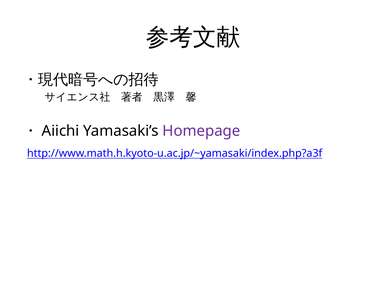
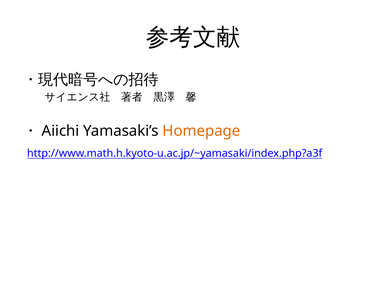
Homepage colour: purple -> orange (201, 131)
